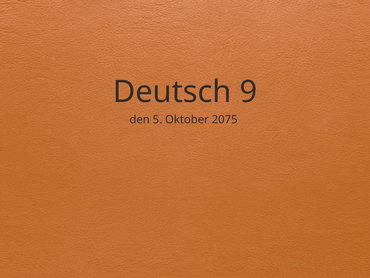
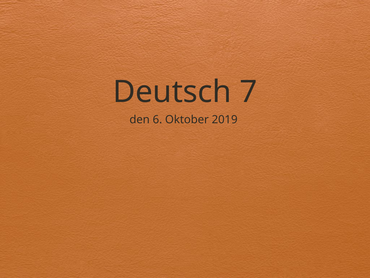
9: 9 -> 7 (248, 92)
5: 5 -> 6 (157, 119)
2075: 2075 -> 2019 (225, 119)
